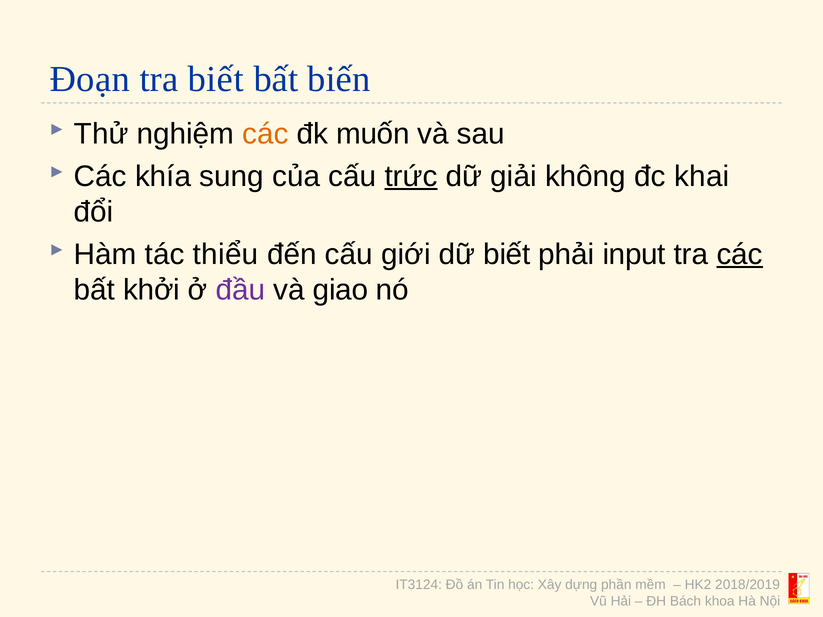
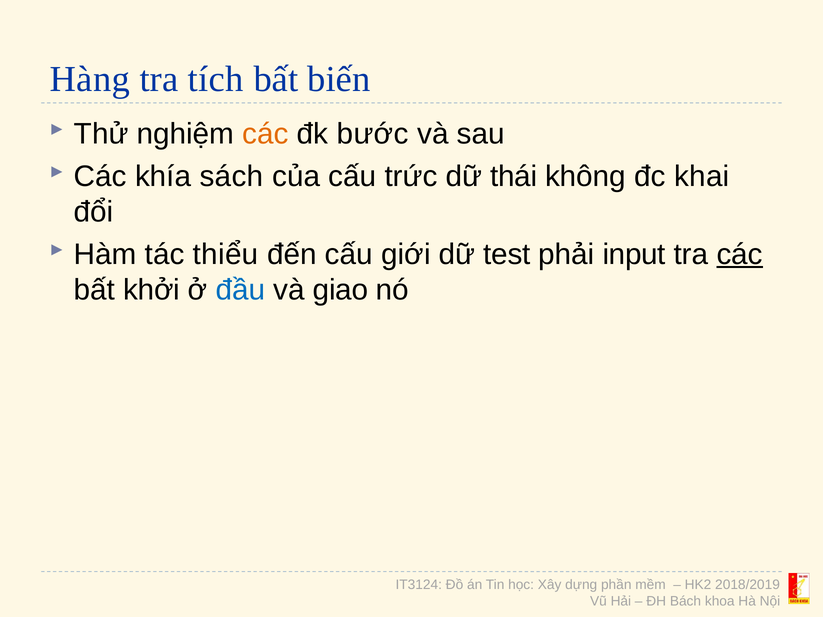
Đoạn: Đoạn -> Hàng (90, 79)
tra biết: biết -> tích (216, 79)
muốn: muốn -> bước (373, 134)
sung: sung -> sách (231, 176)
trức underline: present -> none (411, 176)
giải: giải -> thái (514, 176)
dữ biết: biết -> test (507, 254)
đầu colour: purple -> blue (240, 290)
